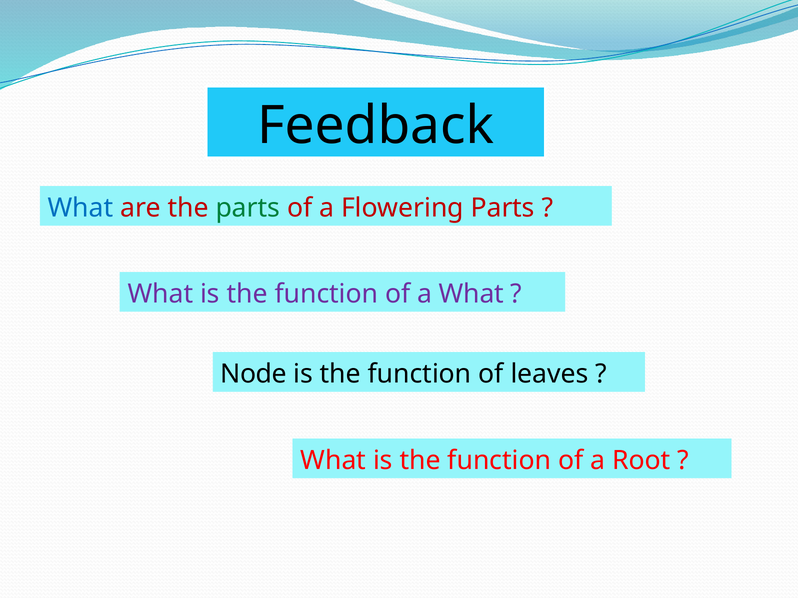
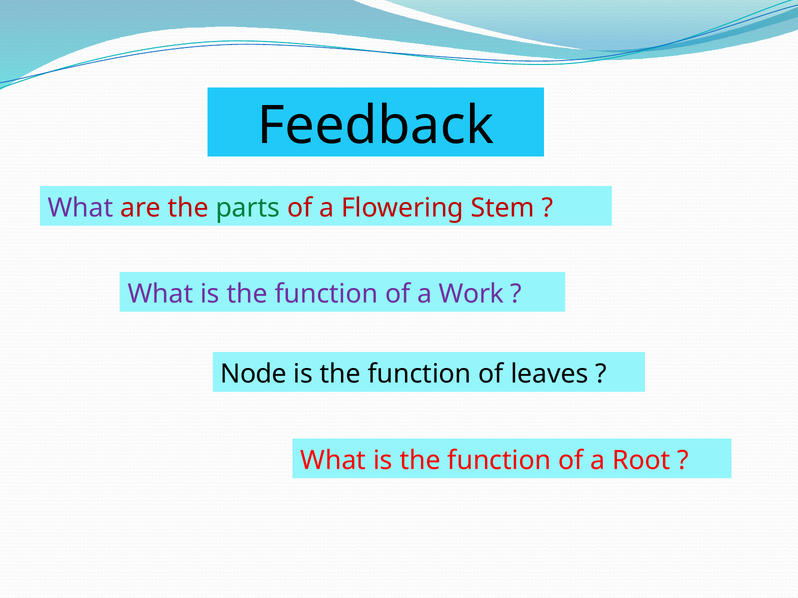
What colour: blue -> purple (81, 208)
Flowering Parts: Parts -> Stem (503, 208)
a What: What -> Work (471, 294)
